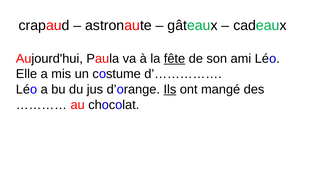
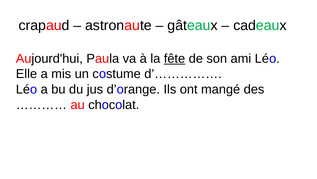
Ils underline: present -> none (170, 89)
